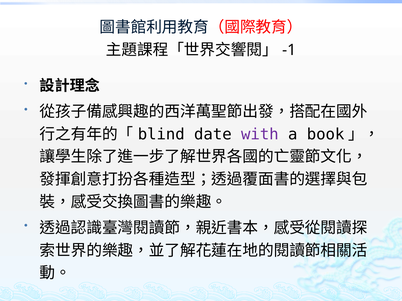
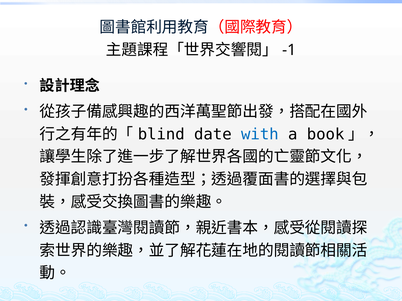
with colour: purple -> blue (260, 135)
